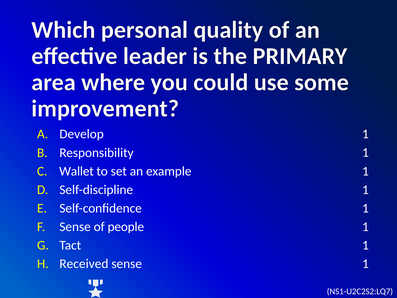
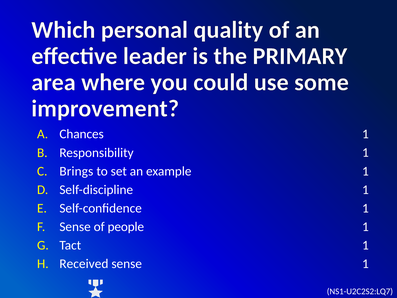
Develop: Develop -> Chances (82, 134)
Wallet: Wallet -> Brings (76, 171)
